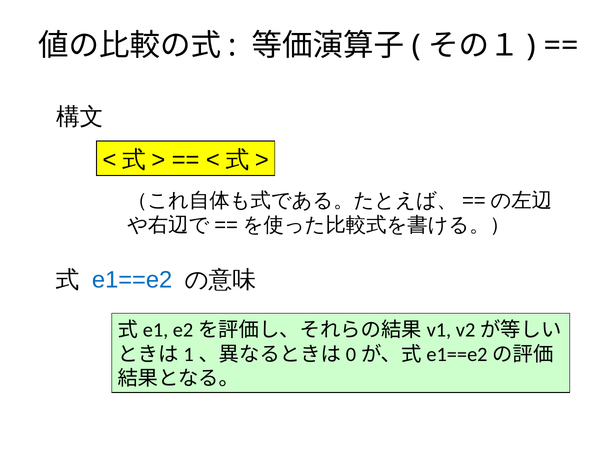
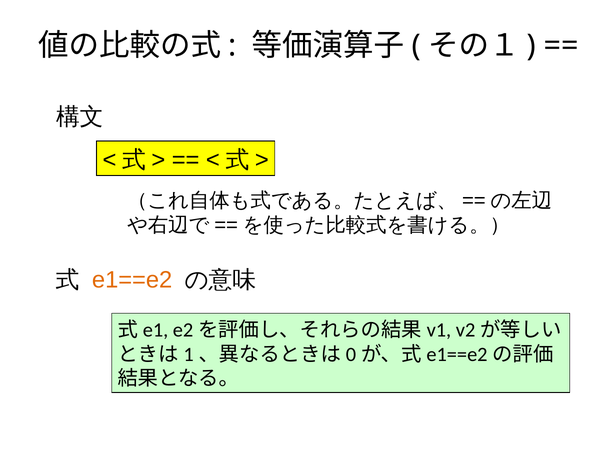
e1==e2 colour: blue -> orange (132, 280)
